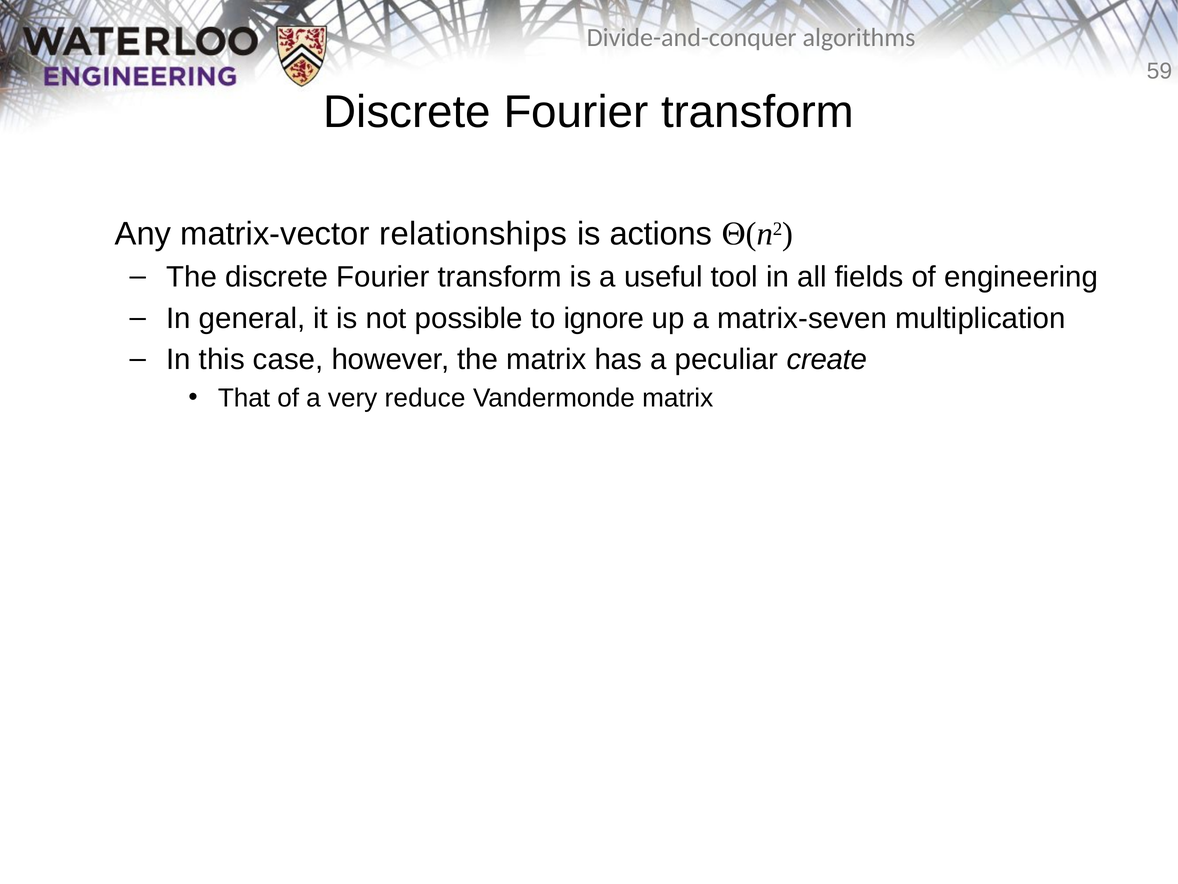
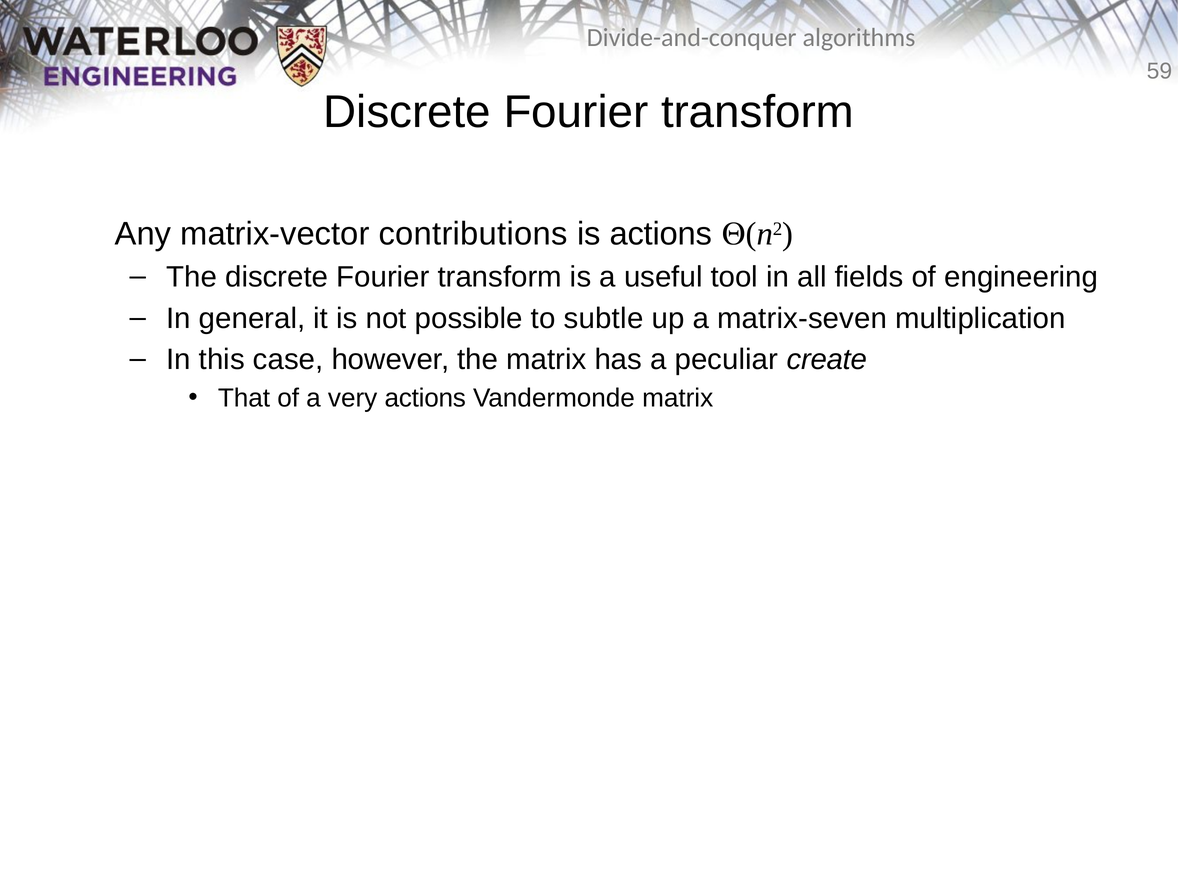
relationships: relationships -> contributions (473, 234)
ignore: ignore -> subtle (604, 318)
very reduce: reduce -> actions (425, 398)
